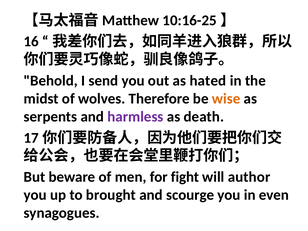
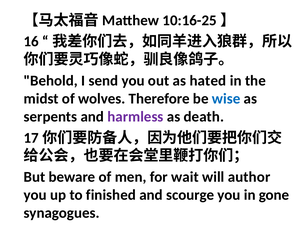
wise colour: orange -> blue (226, 99)
fight: fight -> wait (185, 177)
brought: brought -> finished (111, 195)
even: even -> gone (274, 195)
